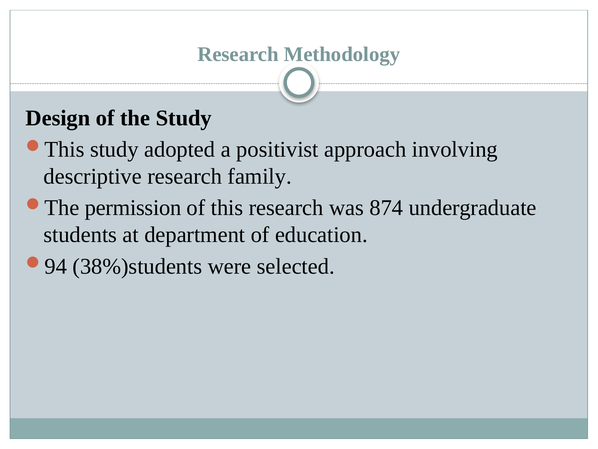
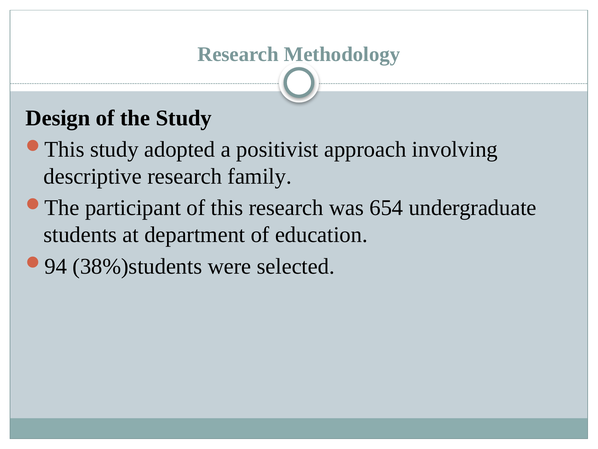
permission: permission -> participant (133, 208)
874: 874 -> 654 (386, 208)
